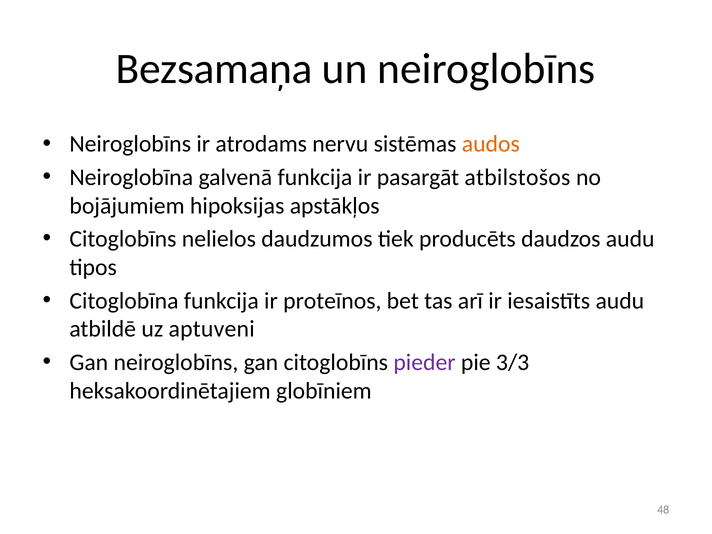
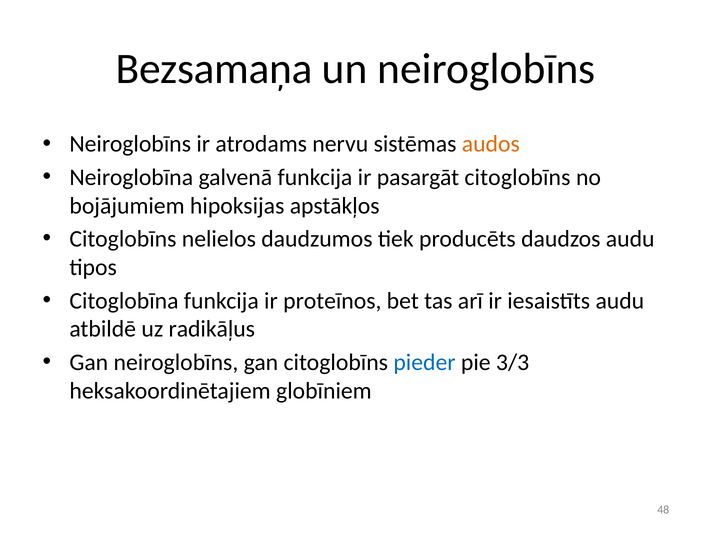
pasargāt atbilstošos: atbilstošos -> citoglobīns (517, 177)
aptuveni: aptuveni -> radikāļus (212, 329)
pieder colour: purple -> blue (425, 362)
